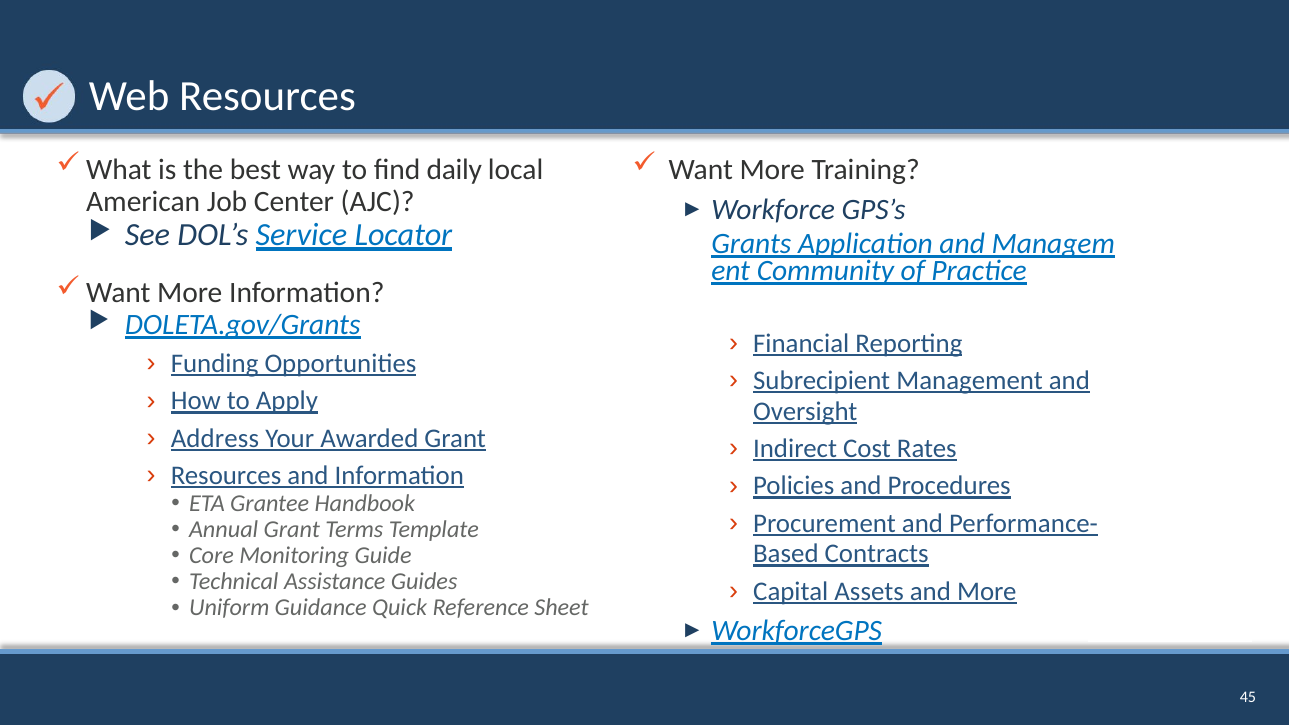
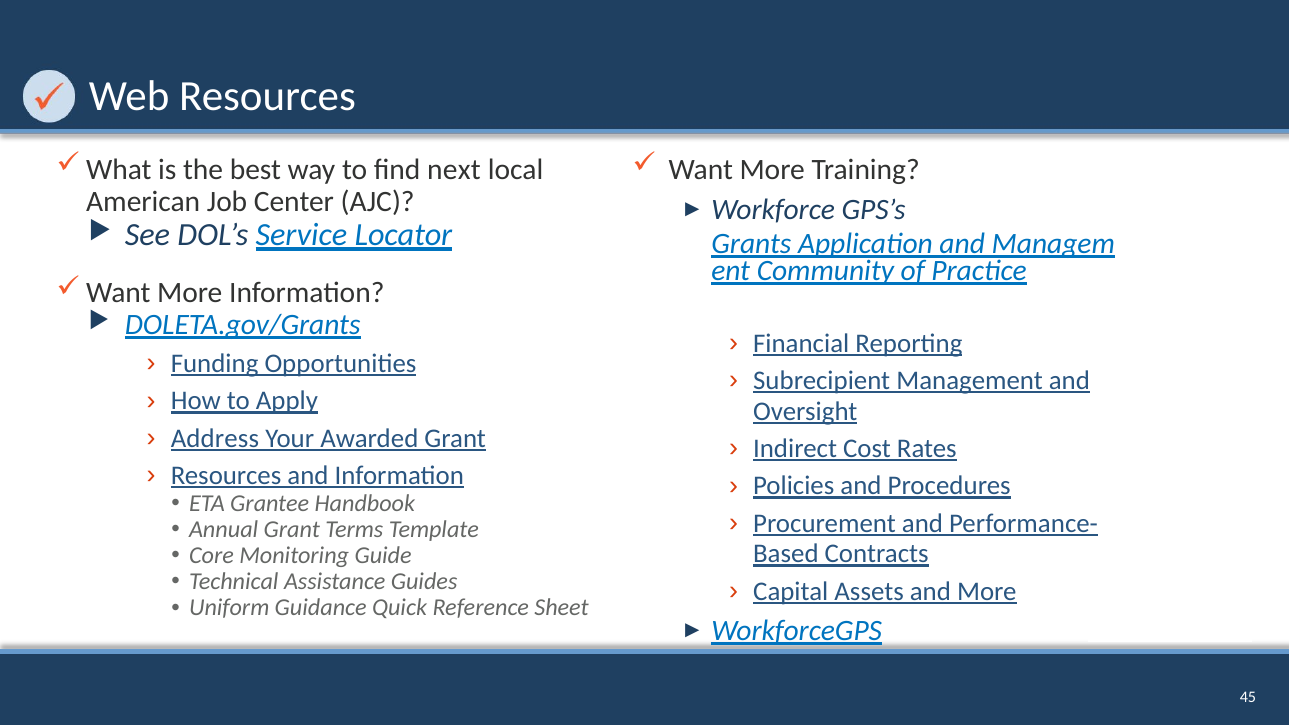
daily: daily -> next (454, 169)
